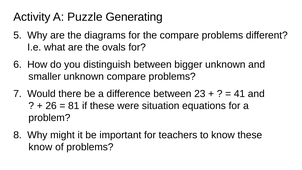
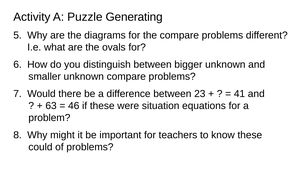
26: 26 -> 63 (51, 106)
81: 81 -> 46 (74, 106)
know: know -> could (40, 147)
